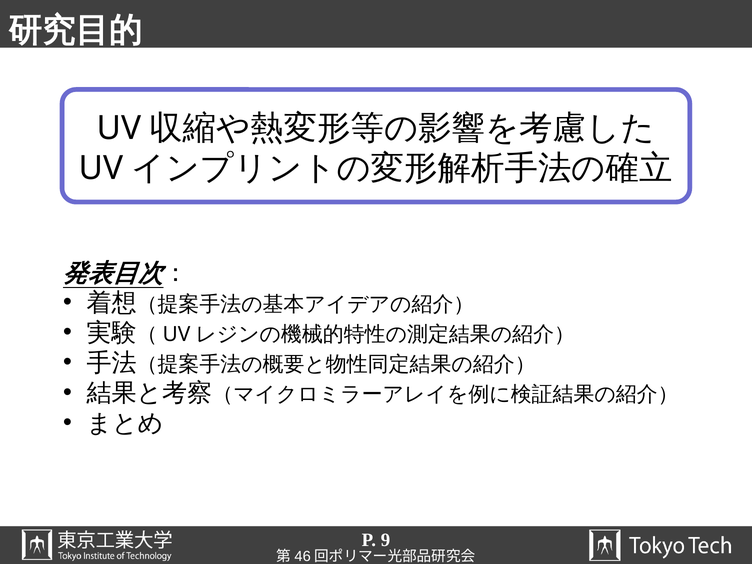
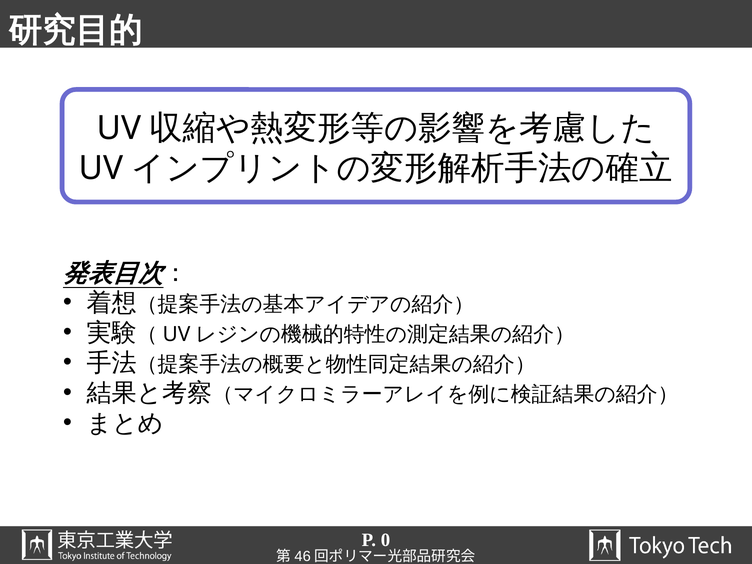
9: 9 -> 0 (385, 540)
